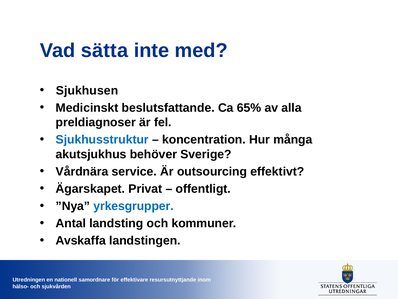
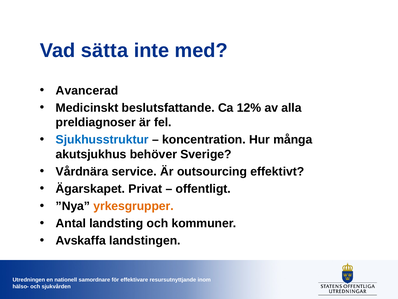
Sjukhusen: Sjukhusen -> Avancerad (87, 90)
65%: 65% -> 12% (249, 108)
yrkesgrupper colour: blue -> orange (134, 206)
